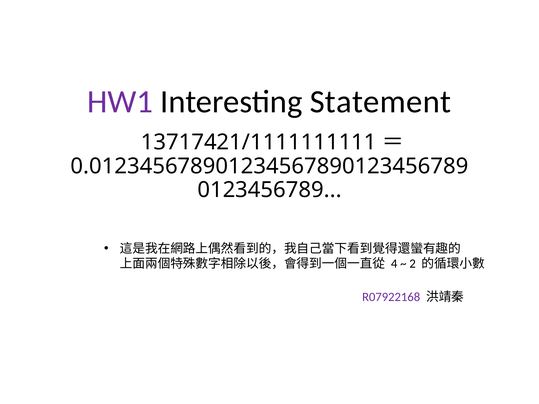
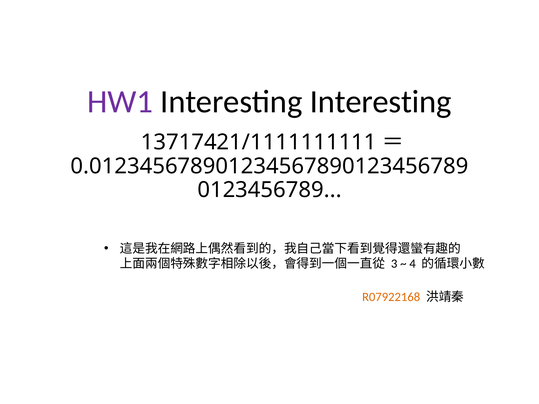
Interesting Statement: Statement -> Interesting (381, 102)
4: 4 -> 3 (394, 264)
2: 2 -> 4 (413, 264)
R07922168 colour: purple -> orange (391, 297)
